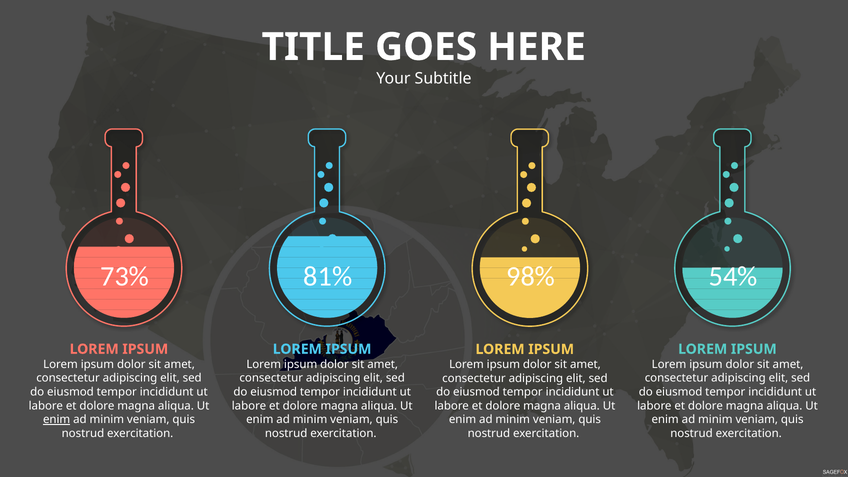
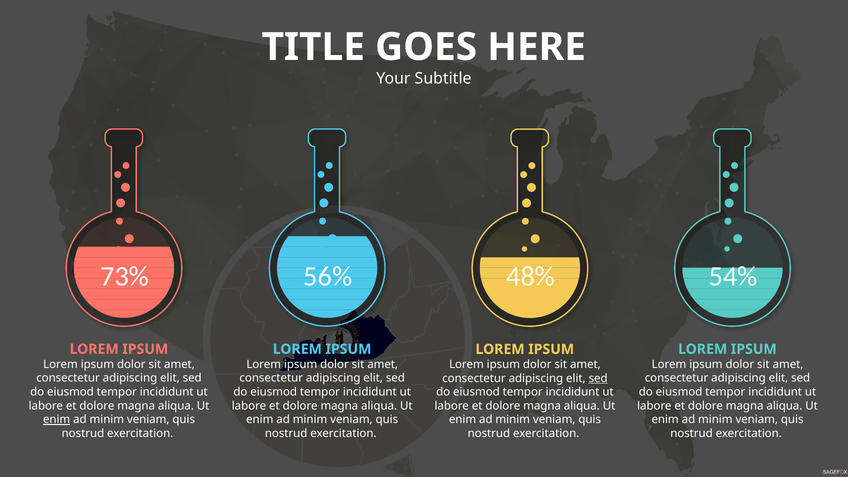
81%: 81% -> 56% (328, 277)
98%: 98% -> 48% (531, 277)
sed underline: none -> present (598, 378)
